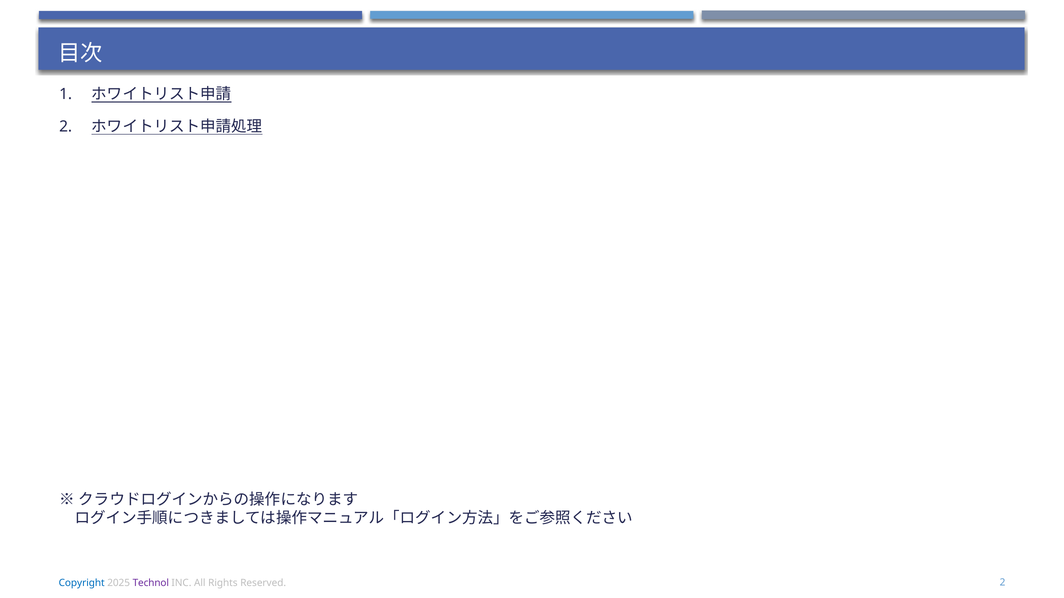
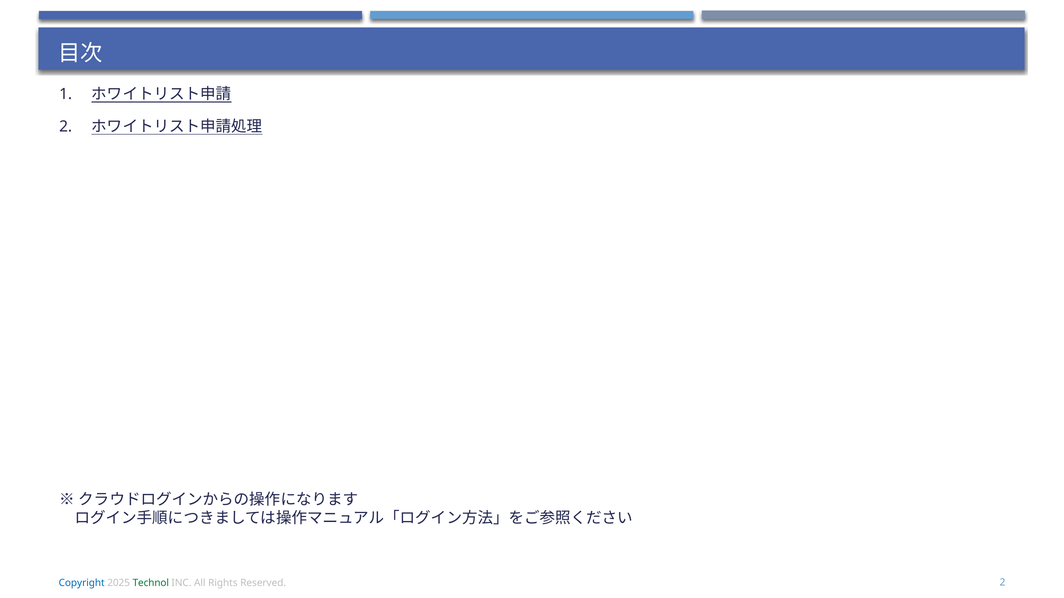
Technol colour: purple -> green (151, 583)
